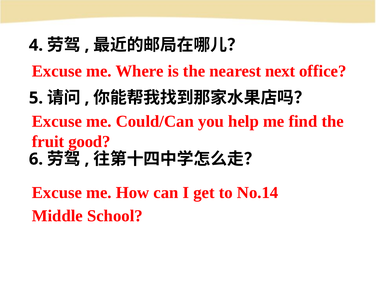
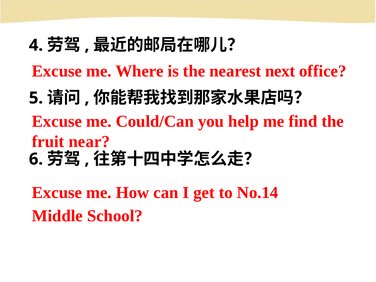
good: good -> near (89, 142)
